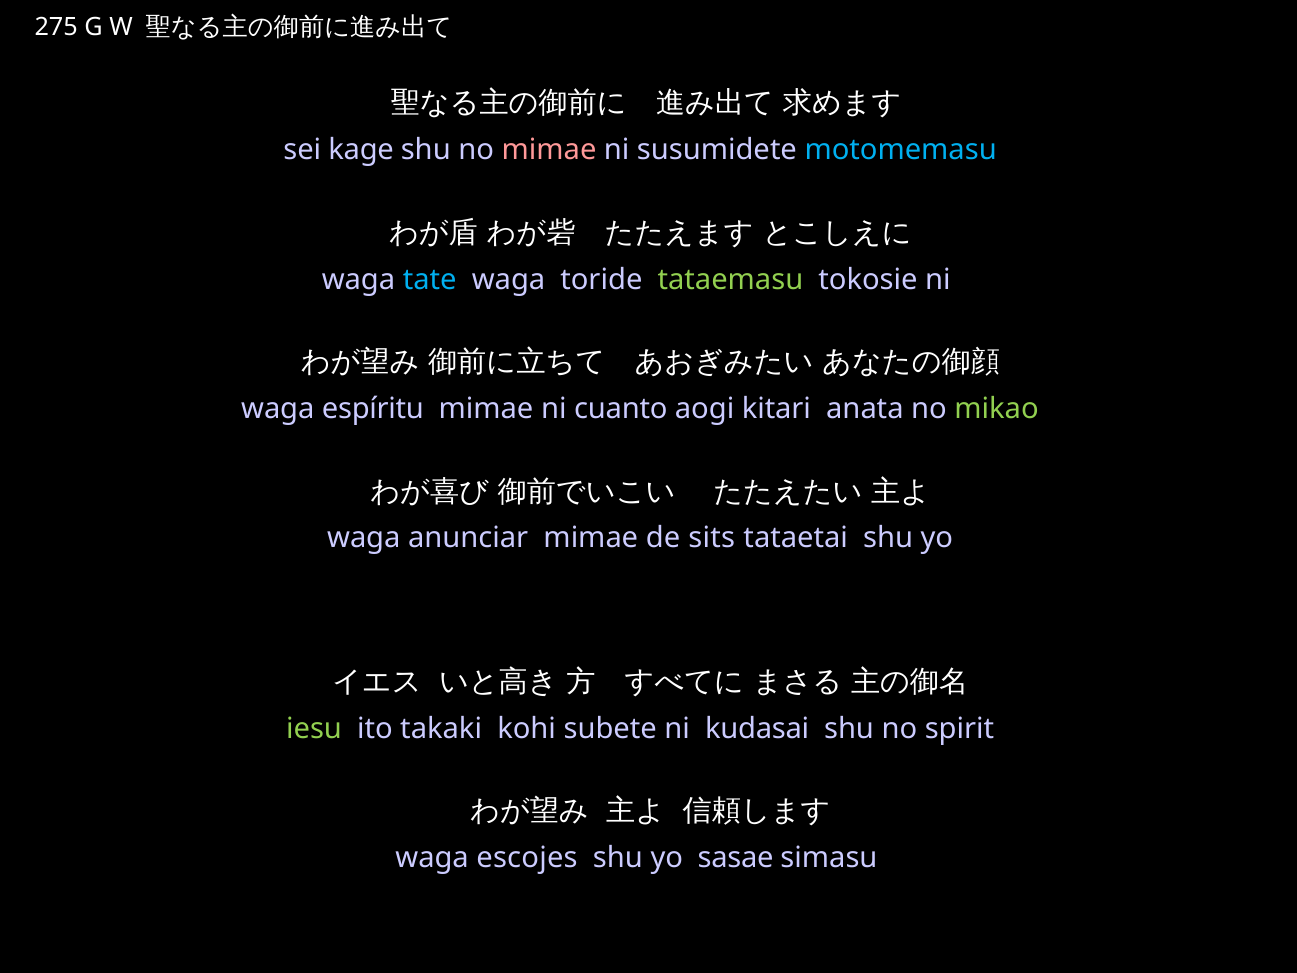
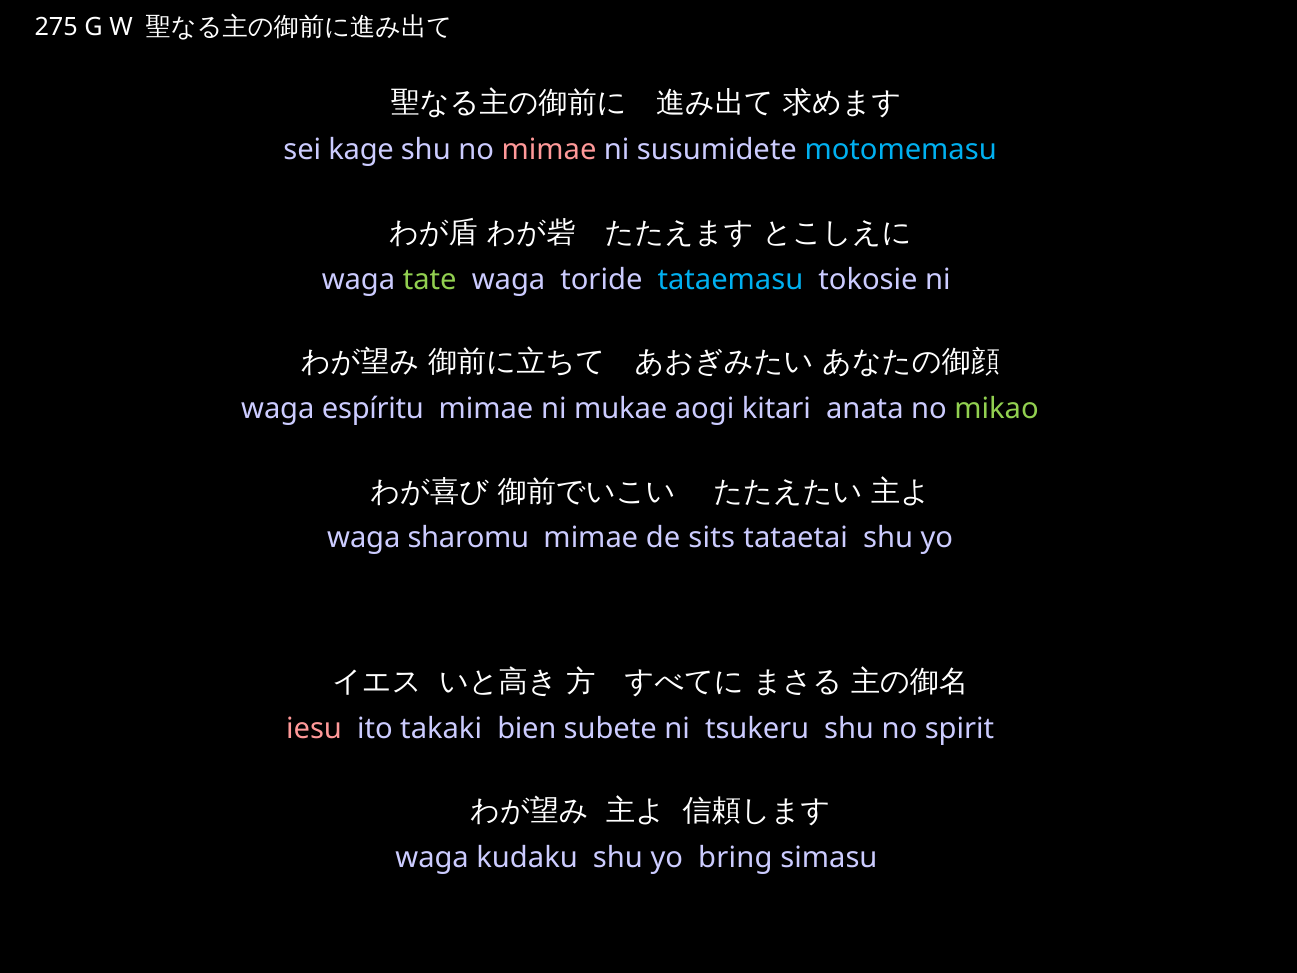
tate colour: light blue -> light green (430, 279)
tataemasu colour: light green -> light blue (730, 279)
cuanto: cuanto -> mukae (621, 409)
anunciar: anunciar -> sharomu (468, 538)
iesu colour: light green -> pink (314, 728)
kohi: kohi -> bien (527, 728)
kudasai: kudasai -> tsukeru (757, 728)
escojes: escojes -> kudaku (527, 858)
sasae: sasae -> bring (735, 858)
